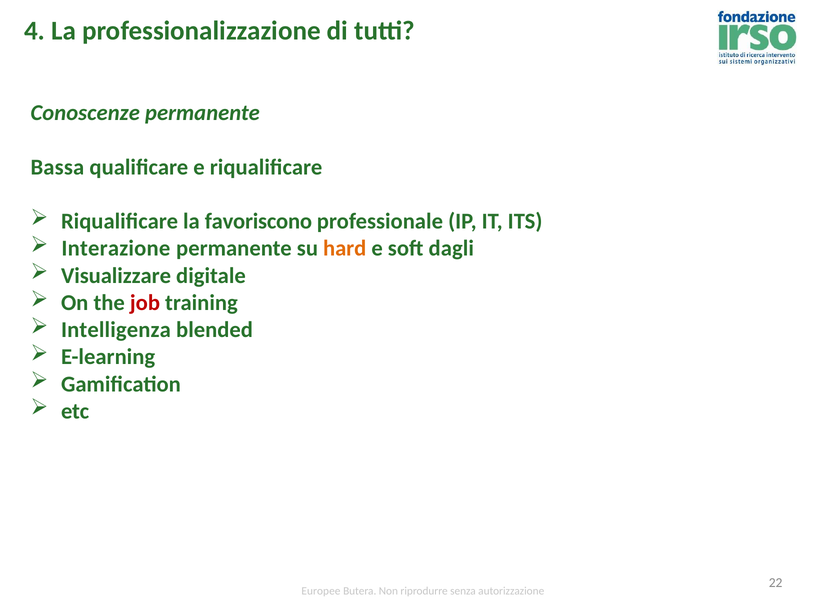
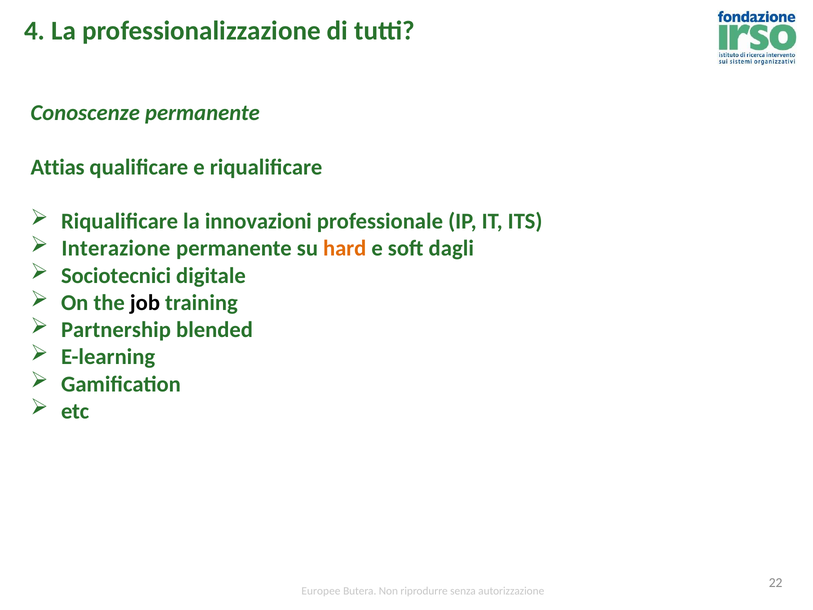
Bassa: Bassa -> Attias (58, 167)
favoriscono: favoriscono -> innovazioni (258, 221)
Visualizzare: Visualizzare -> Sociotecnici (116, 275)
job colour: red -> black (145, 303)
Intelligenza: Intelligenza -> Partnership (116, 330)
